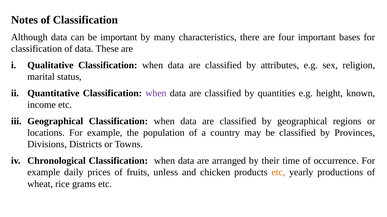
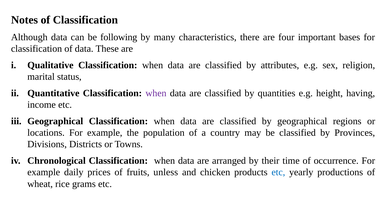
be important: important -> following (119, 37)
known: known -> having (361, 93)
etc colour: orange -> blue (278, 173)
